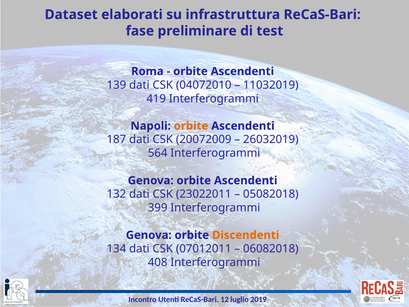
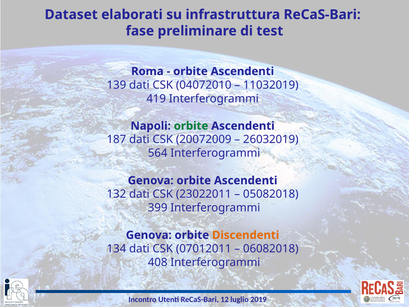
orbite colour: orange -> green (191, 126)
